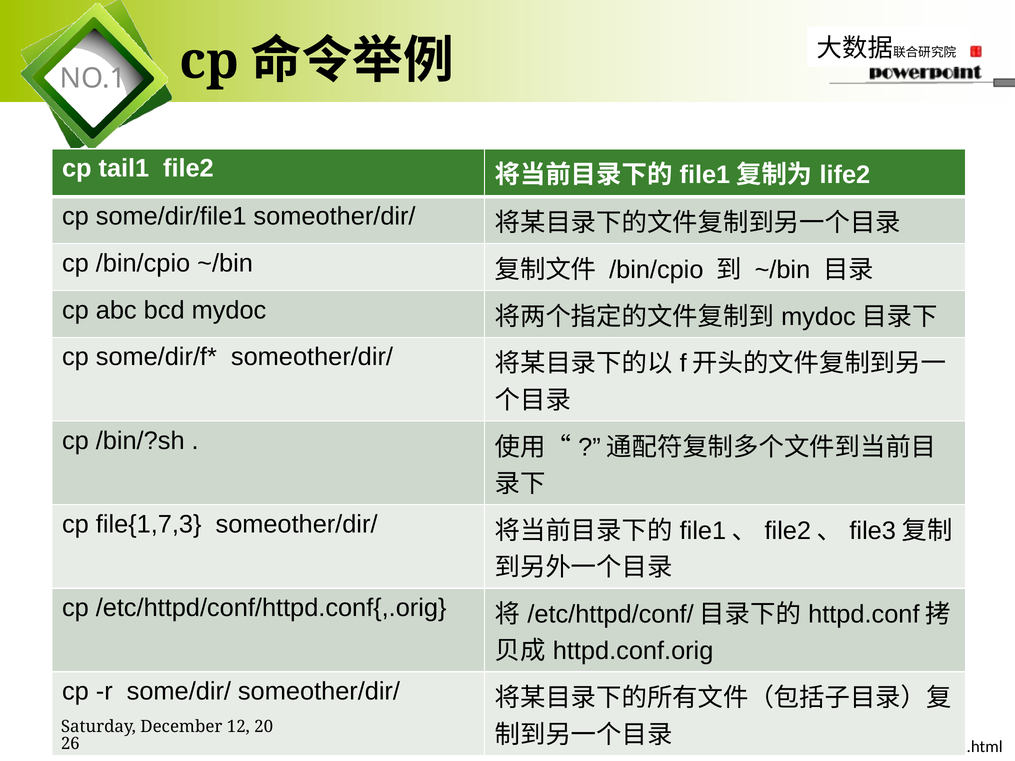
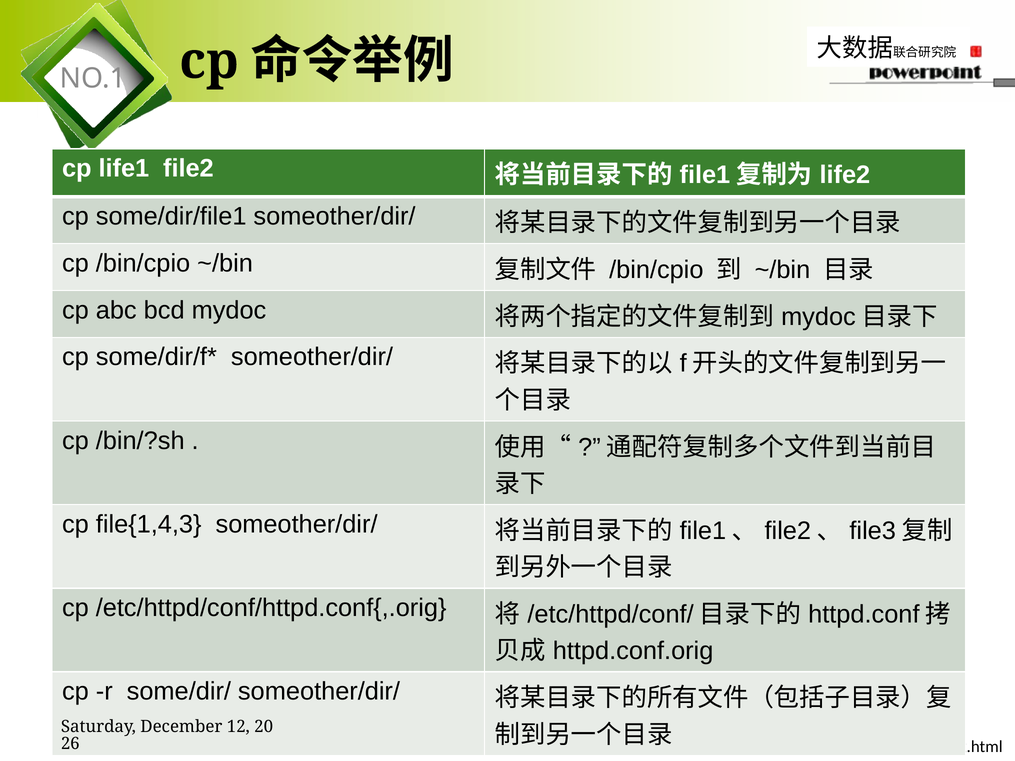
tail1: tail1 -> life1 (124, 169)
file{1,7,3: file{1,7,3 -> file{1,4,3 (149, 525)
